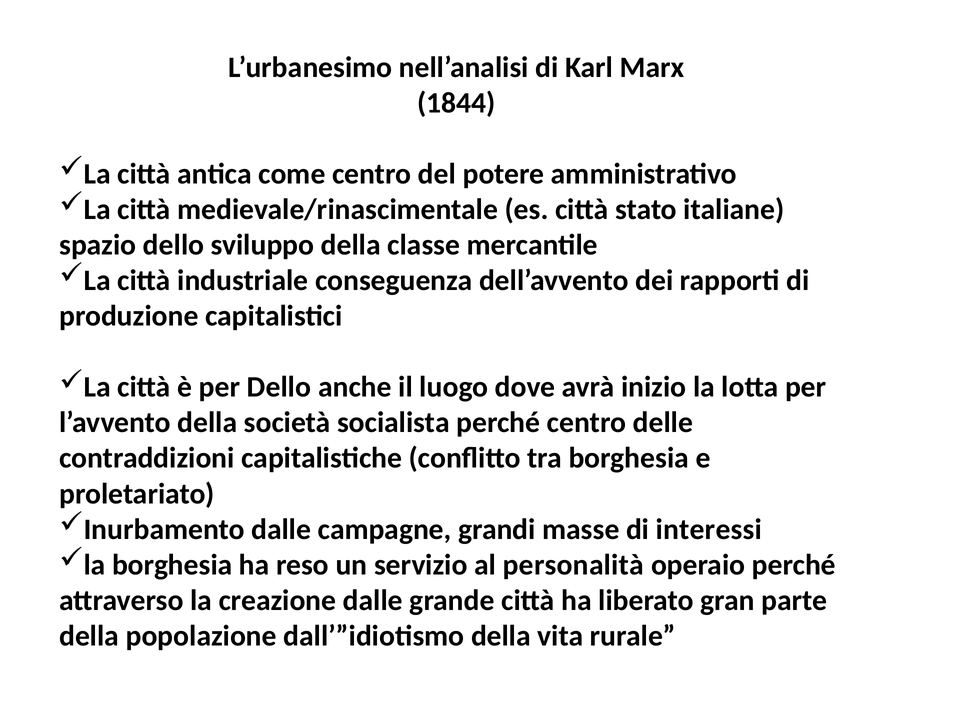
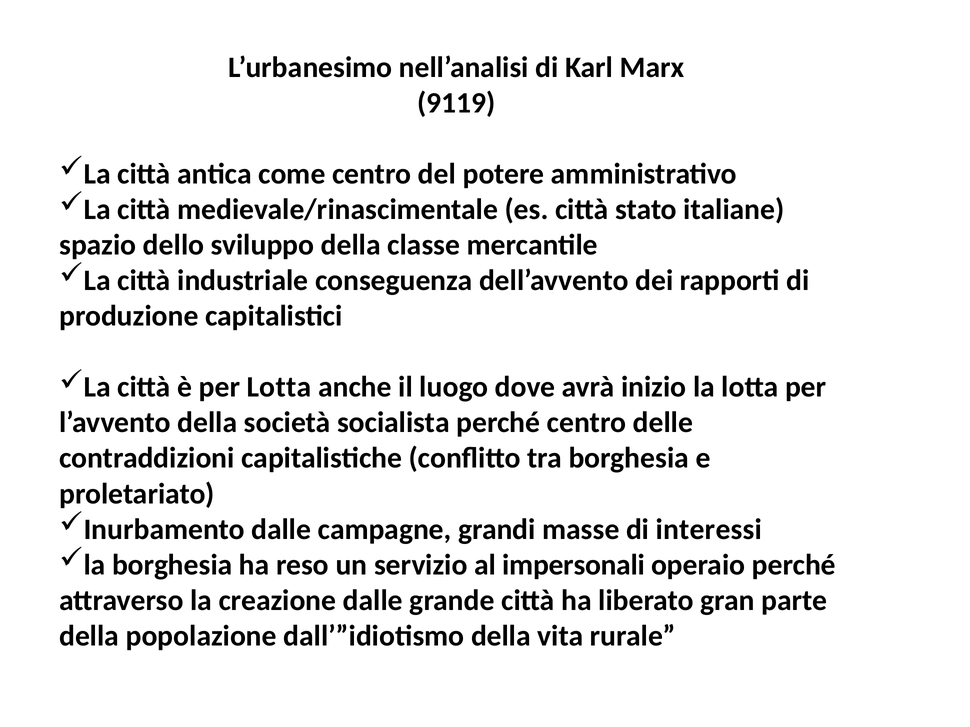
1844: 1844 -> 9119 (456, 103)
per Dello: Dello -> Lotta (279, 387)
personalità: personalità -> impersonali (574, 565)
